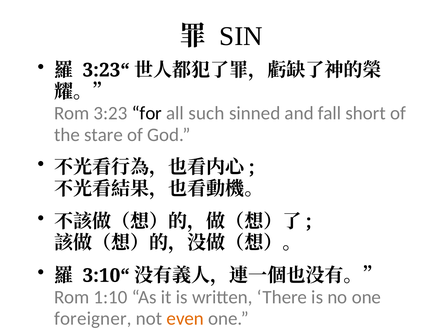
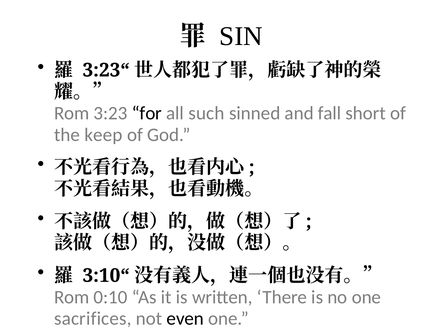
stare: stare -> keep (103, 135)
1:10: 1:10 -> 0:10 (111, 297)
foreigner: foreigner -> sacrifices (93, 318)
even colour: orange -> black (185, 318)
